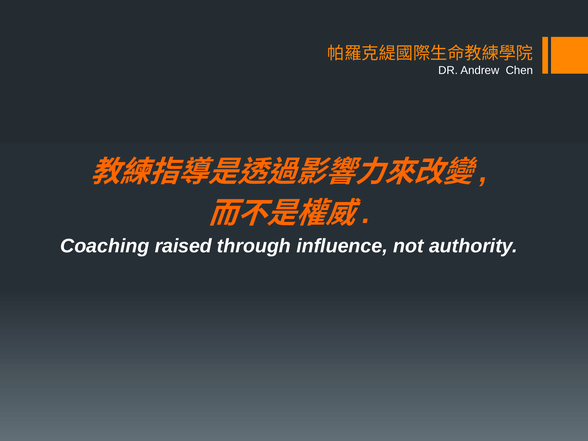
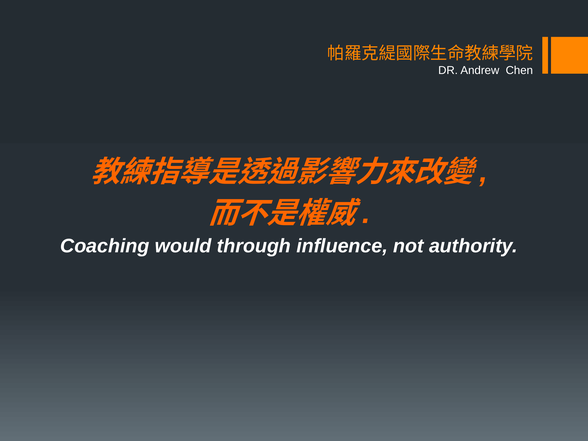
raised: raised -> would (183, 246)
